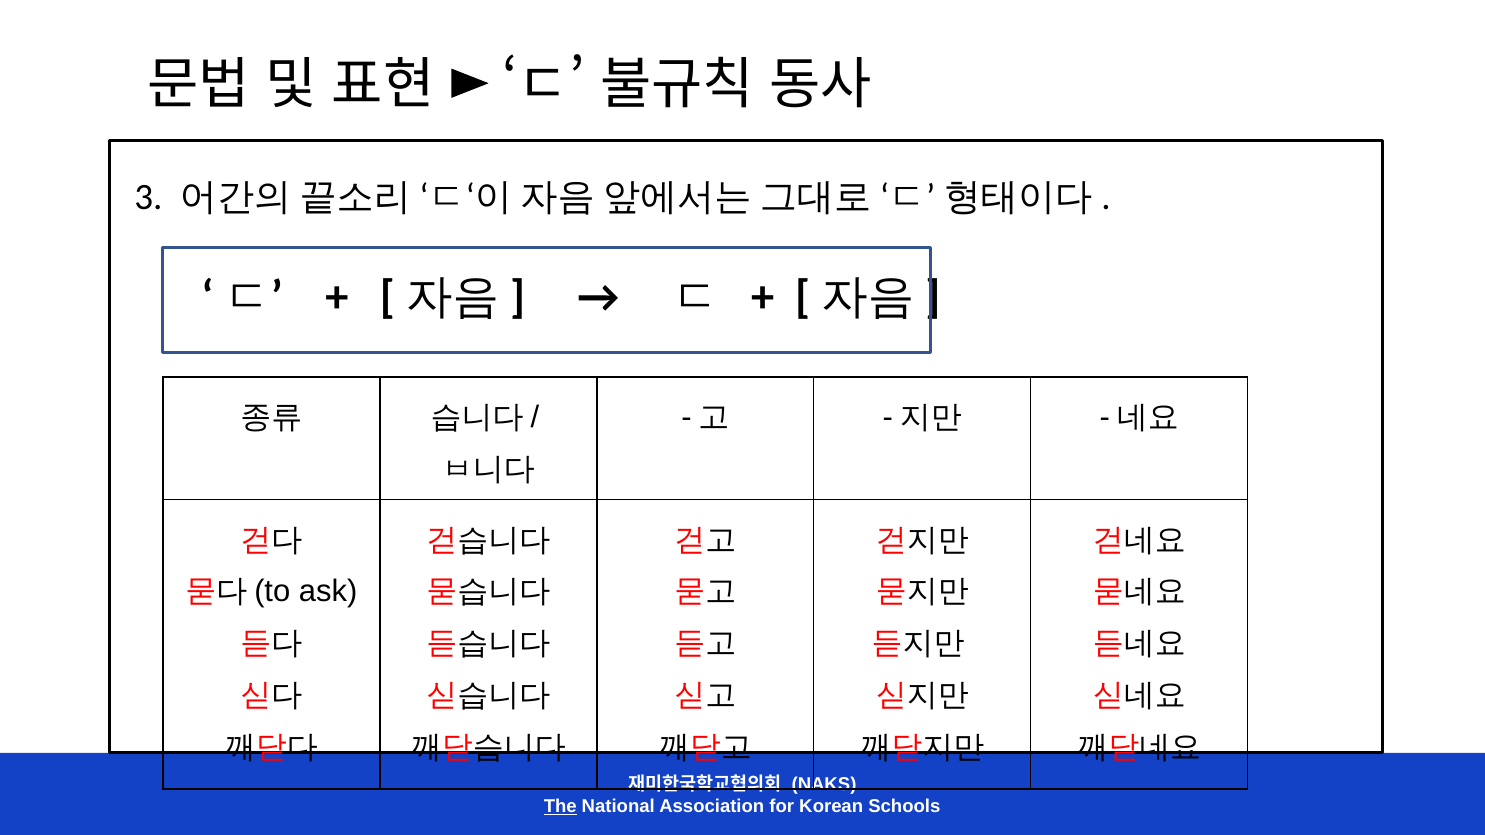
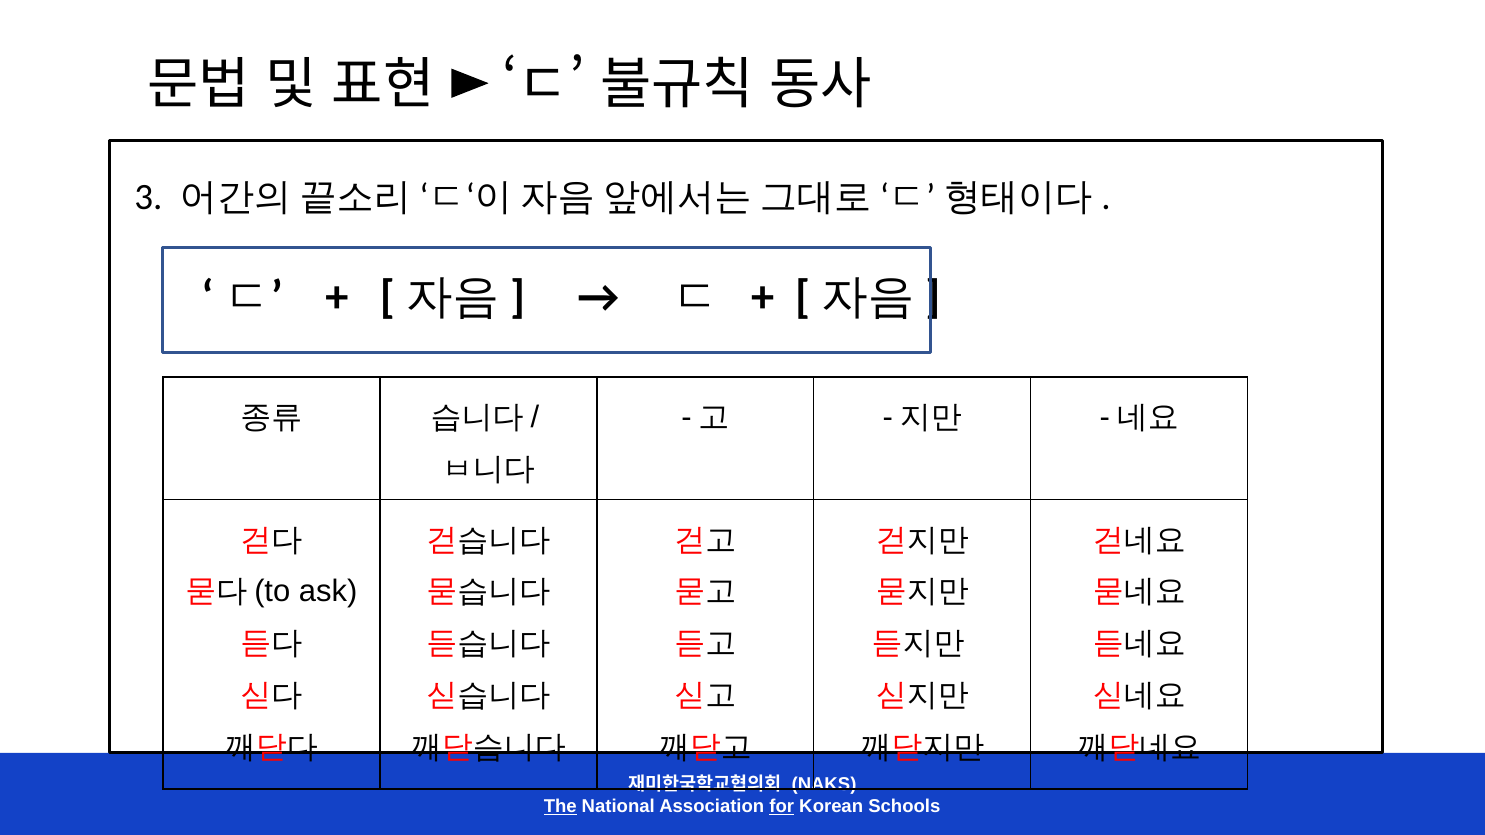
for underline: none -> present (782, 807)
